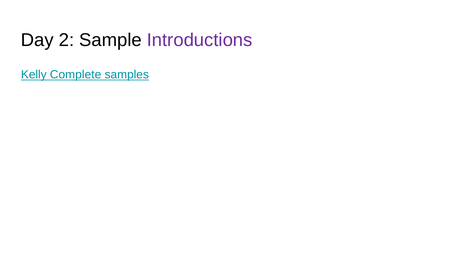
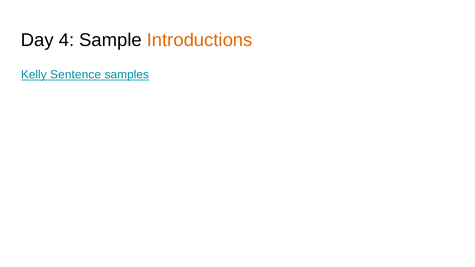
2: 2 -> 4 (67, 40)
Introductions colour: purple -> orange (200, 40)
Complete: Complete -> Sentence (76, 75)
